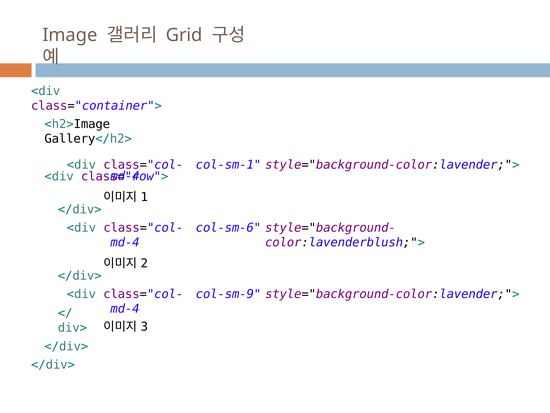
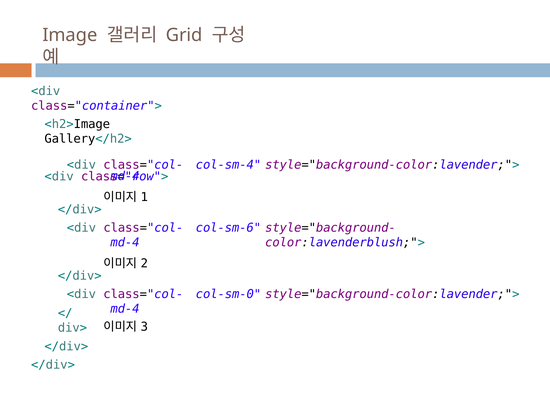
col-sm-1: col-sm-1 -> col-sm-4 (228, 164)
col-sm-9: col-sm-9 -> col-sm-0 (228, 294)
